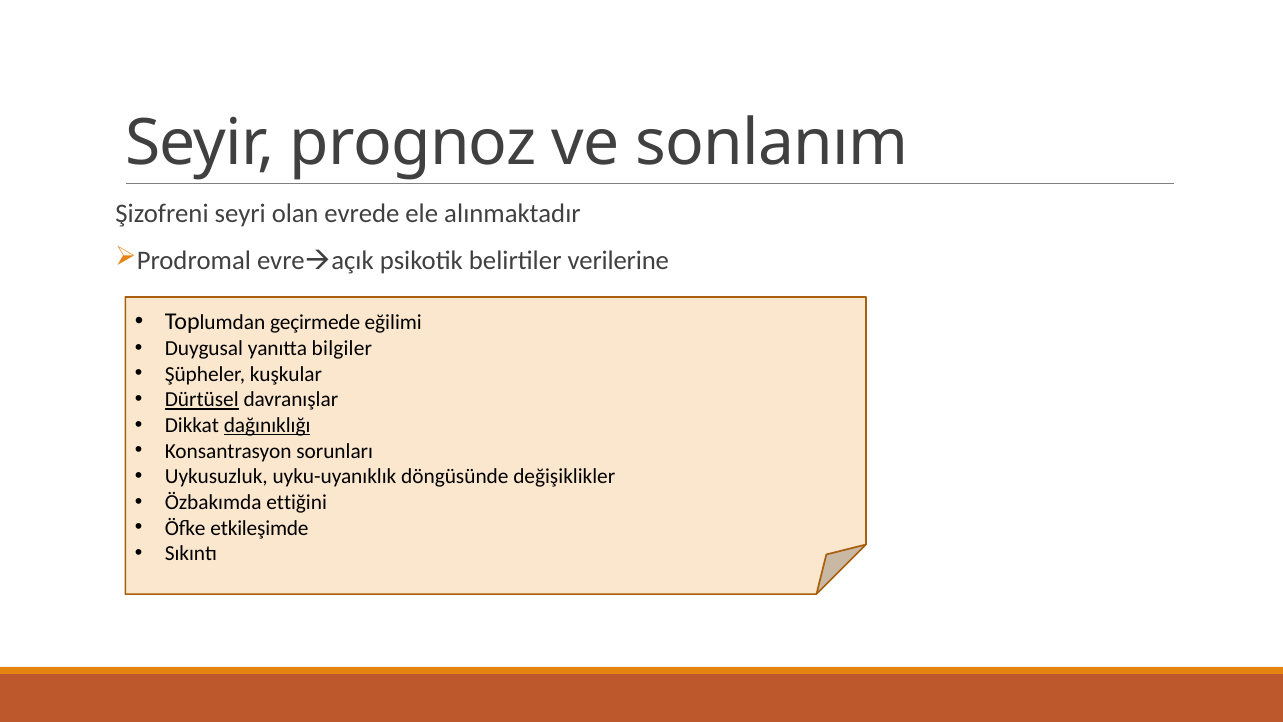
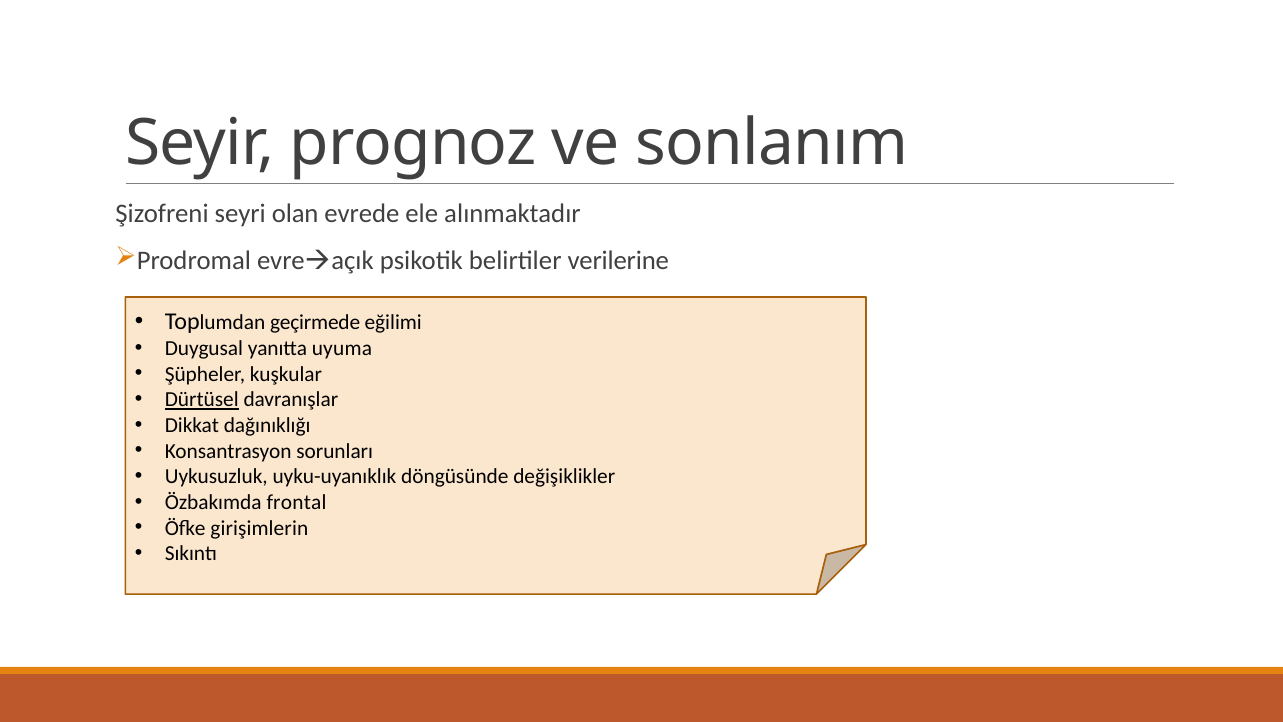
bilgiler: bilgiler -> uyuma (342, 348)
dağınıklığı underline: present -> none (267, 425)
ettiğini: ettiğini -> frontal (297, 502)
etkileşimde: etkileşimde -> girişimlerin (259, 528)
